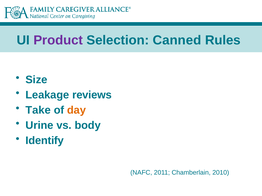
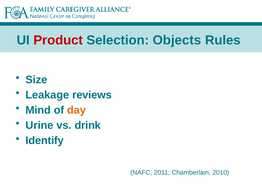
Product colour: purple -> red (58, 40)
Canned: Canned -> Objects (177, 40)
Take: Take -> Mind (38, 110)
body: body -> drink (88, 126)
